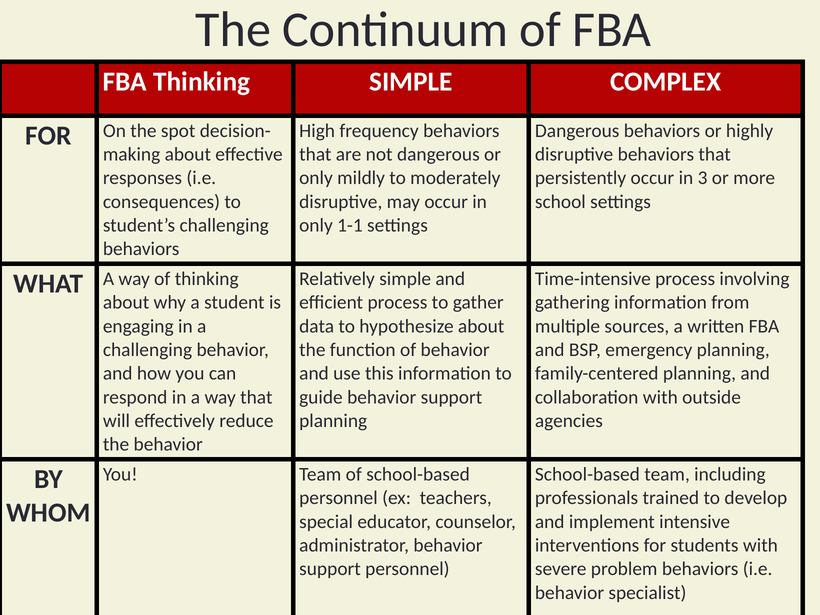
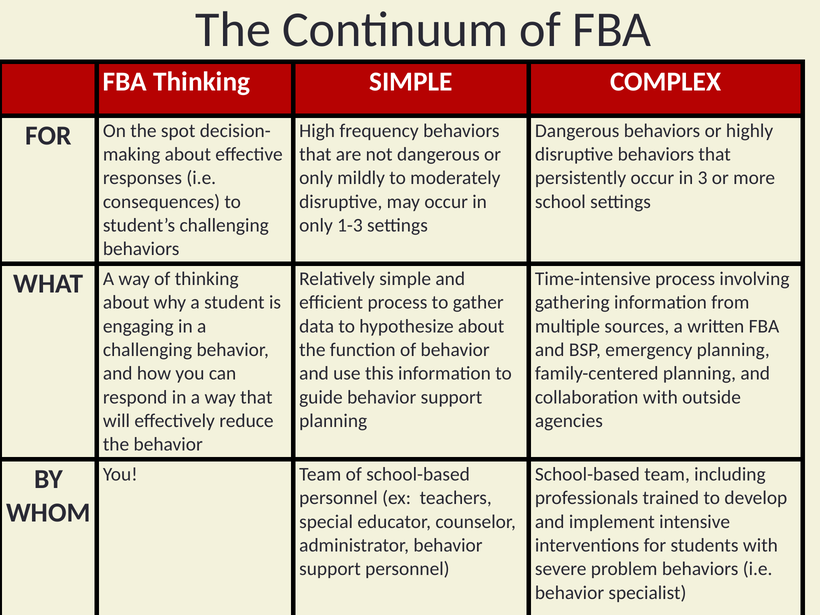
1-1: 1-1 -> 1-3 (350, 225)
